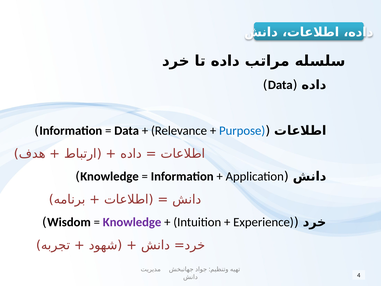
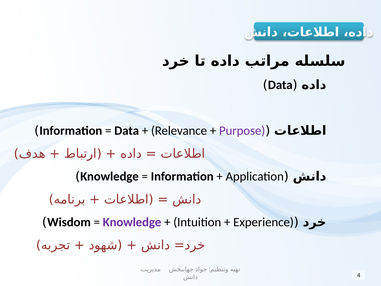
Purpose colour: blue -> purple (242, 131)
